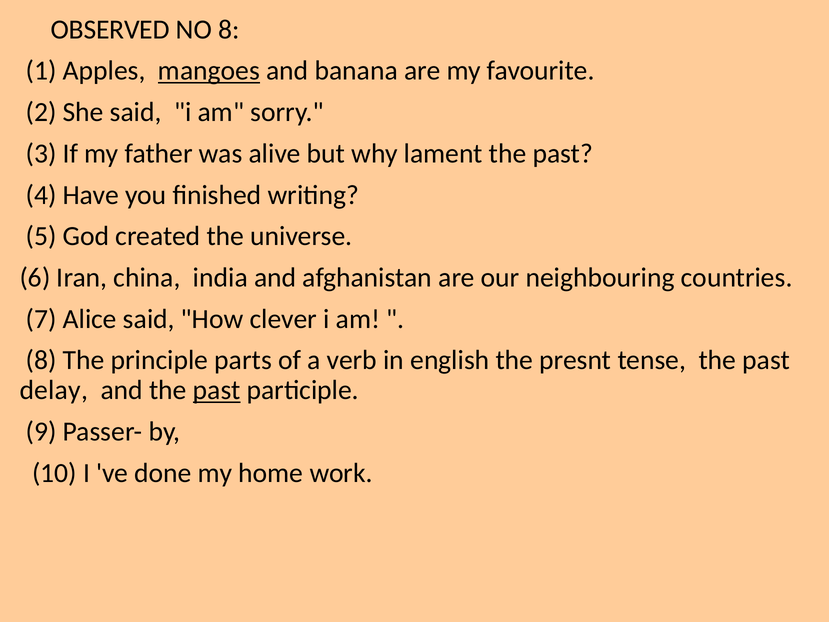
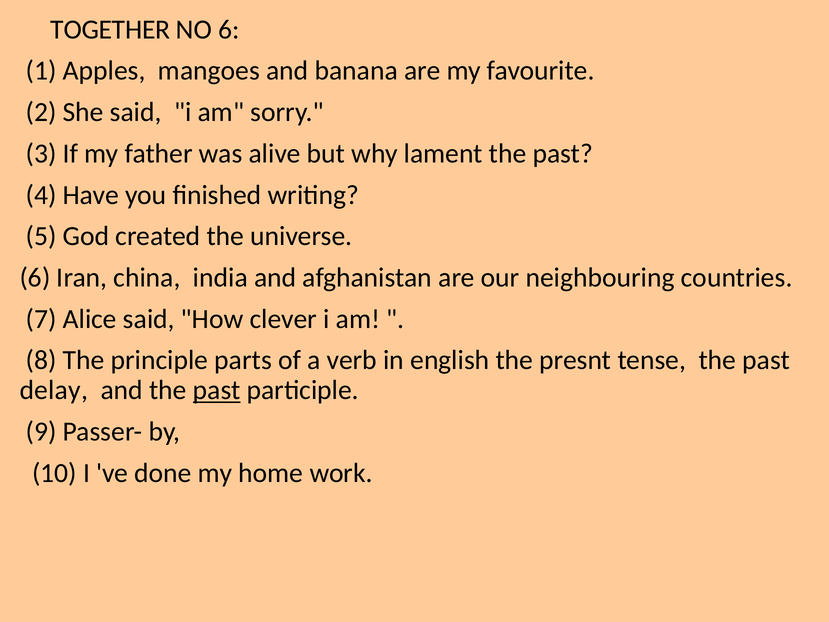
OBSERVED: OBSERVED -> TOGETHER (110, 29)
NO 8: 8 -> 6 (229, 29)
mangoes underline: present -> none (209, 71)
